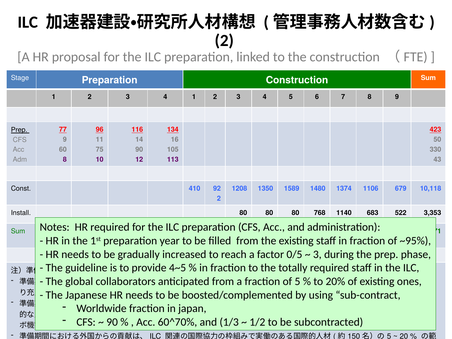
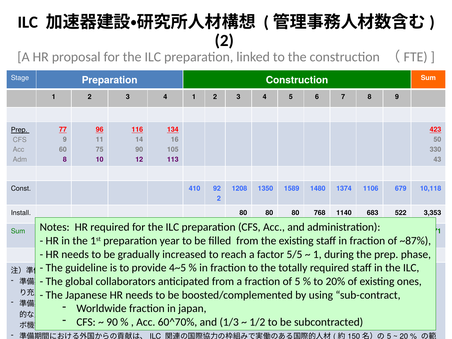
~95%: ~95% -> ~87% (415, 241)
0/5: 0/5 -> 5/5 (294, 254)
3: 3 -> 1 (317, 254)
